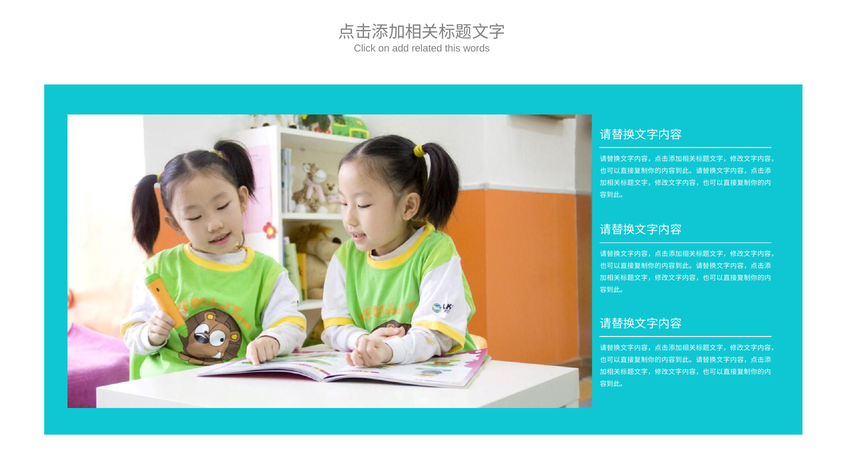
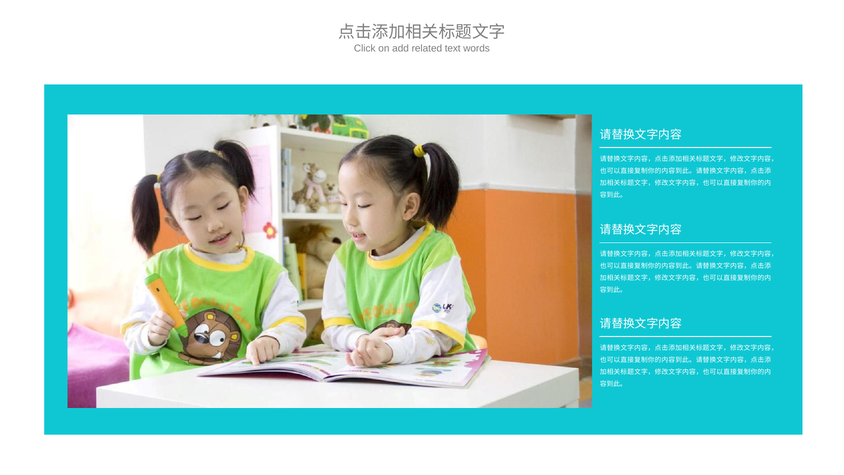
this: this -> text (453, 48)
